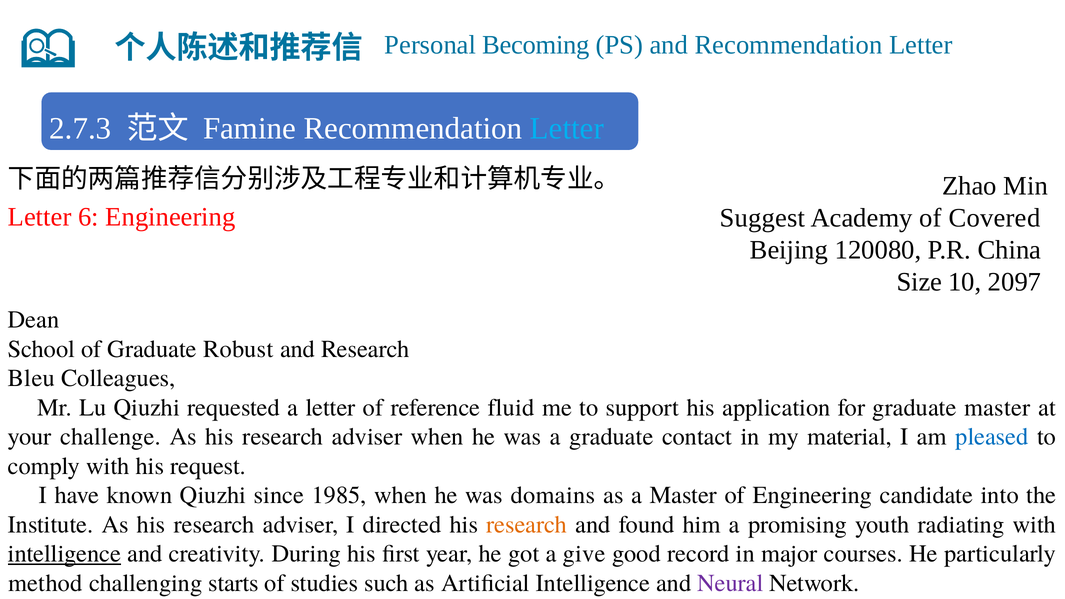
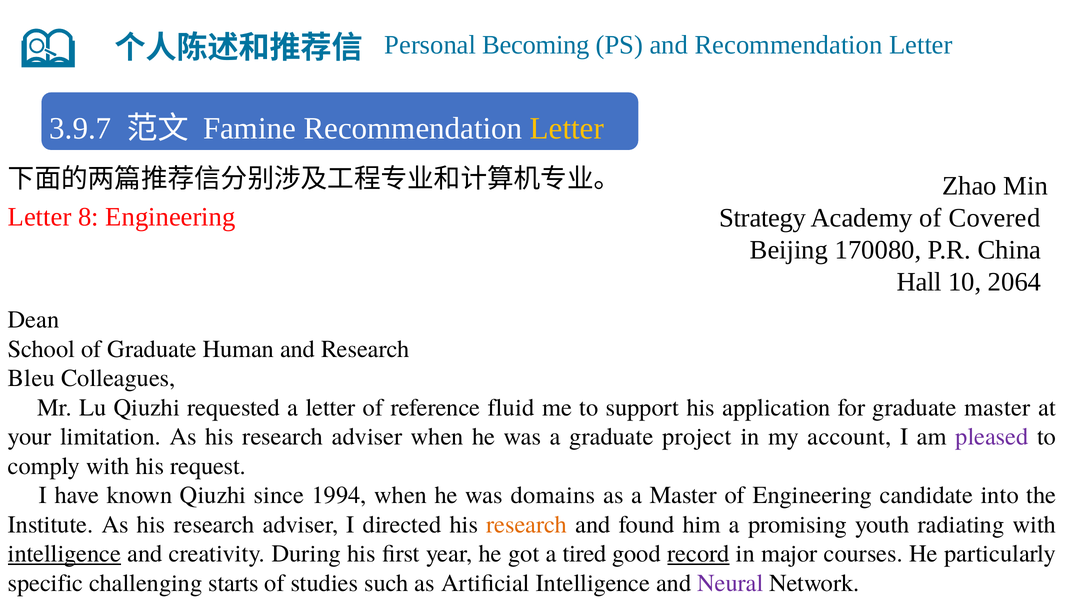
2.7.3: 2.7.3 -> 3.9.7 (80, 128)
Letter colour: light blue -> yellow (567, 128)
6: 6 -> 8 (88, 217)
Suggest: Suggest -> Strategy (763, 218)
120080: 120080 -> 170080 (878, 250)
Size: Size -> Hall (919, 282)
2097: 2097 -> 2064 (1015, 282)
Robust: Robust -> Human (238, 349)
challenge: challenge -> limitation (110, 437)
contact: contact -> project (697, 437)
material: material -> account (849, 437)
pleased colour: blue -> purple (992, 437)
1985: 1985 -> 1994 (339, 495)
give: give -> tired (584, 554)
record underline: none -> present (698, 554)
method: method -> specific (46, 583)
